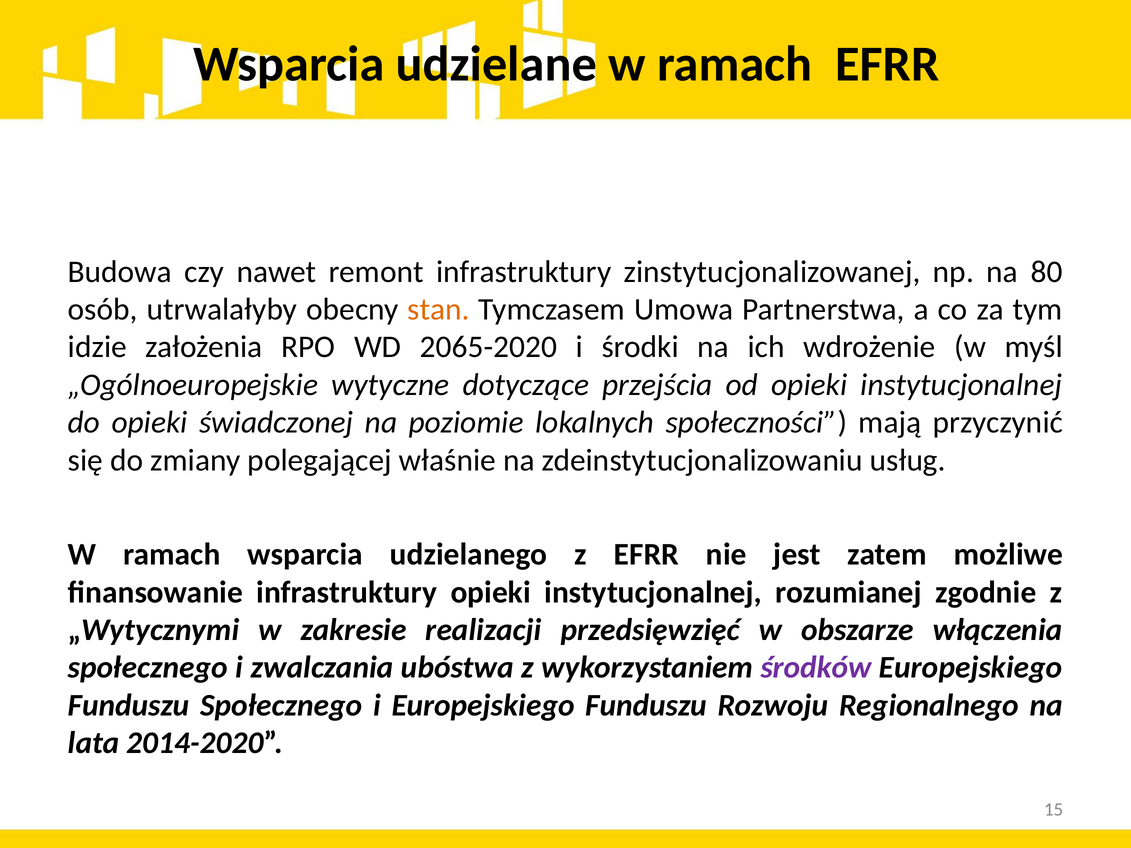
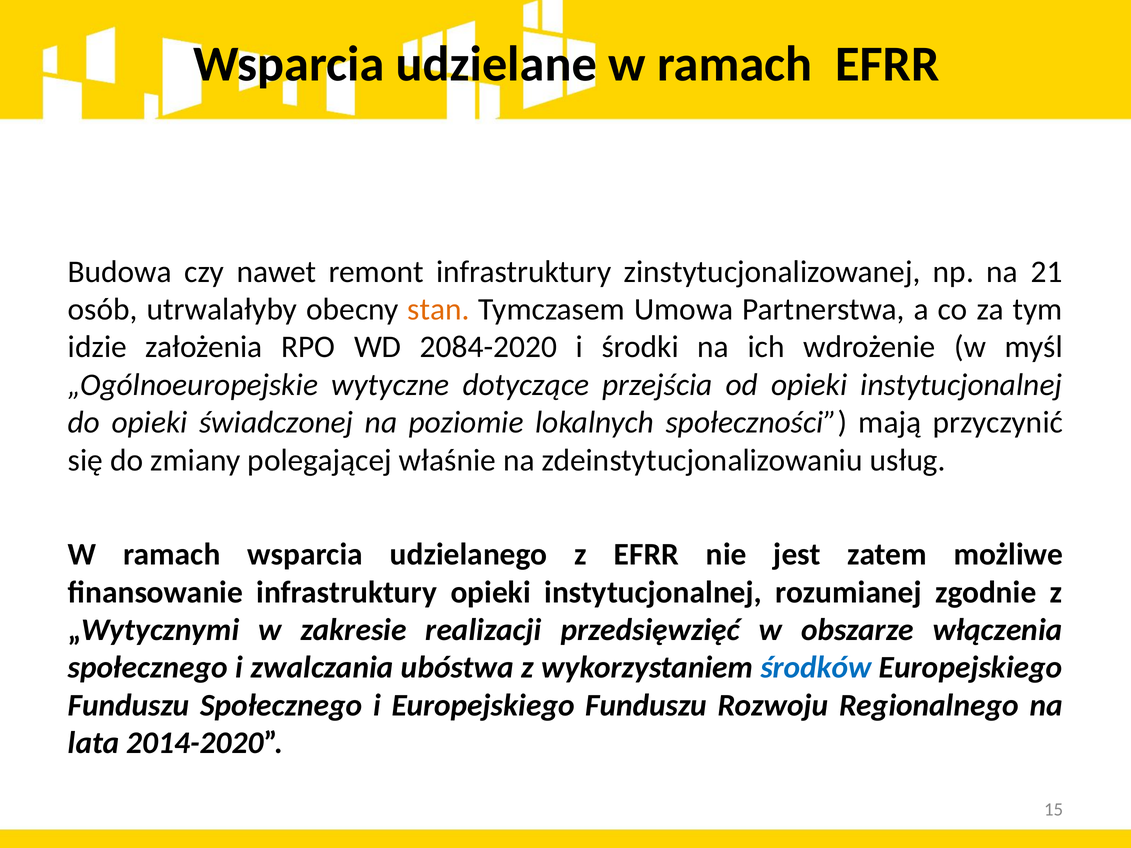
80: 80 -> 21 (1047, 272)
2065-2020: 2065-2020 -> 2084-2020 (488, 347)
środków colour: purple -> blue (816, 668)
